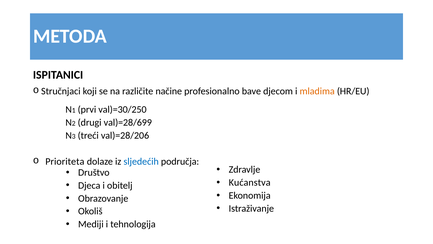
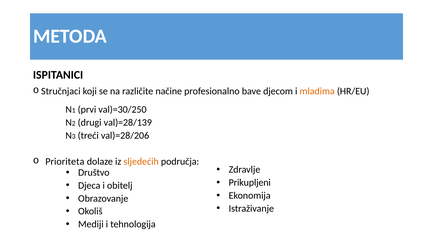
val)=28/699: val)=28/699 -> val)=28/139 (128, 122)
sljedećih colour: blue -> orange (141, 161)
Kućanstva: Kućanstva -> Prikupljeni (250, 182)
